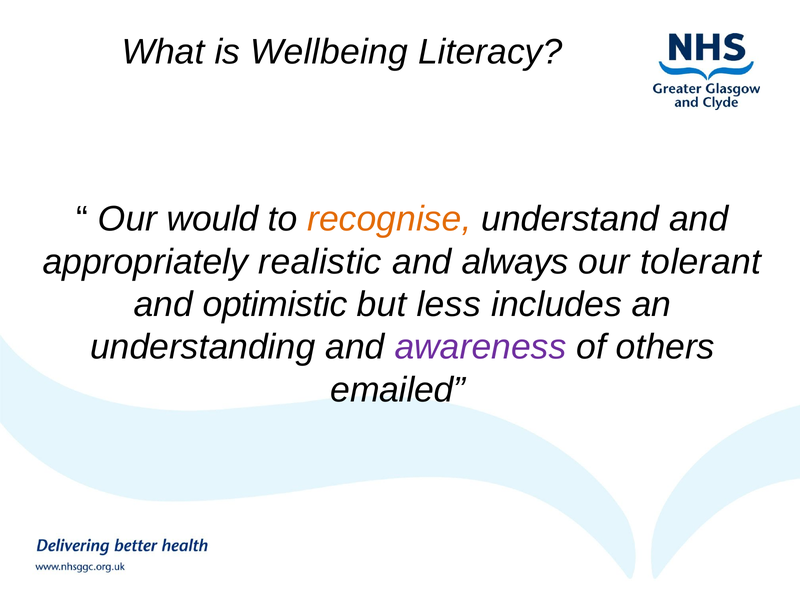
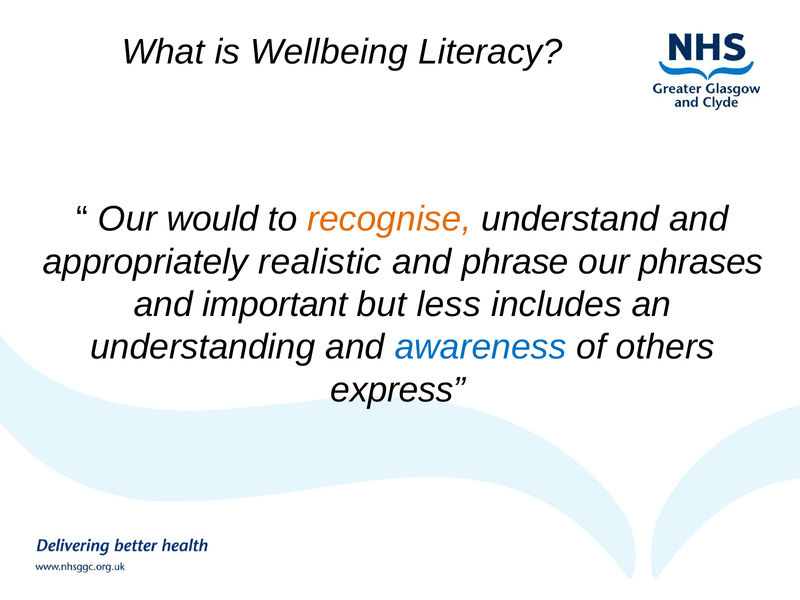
always: always -> phrase (515, 262)
tolerant: tolerant -> phrases (701, 262)
optimistic: optimistic -> important (275, 304)
awareness colour: purple -> blue (481, 347)
emailed: emailed -> express (398, 390)
